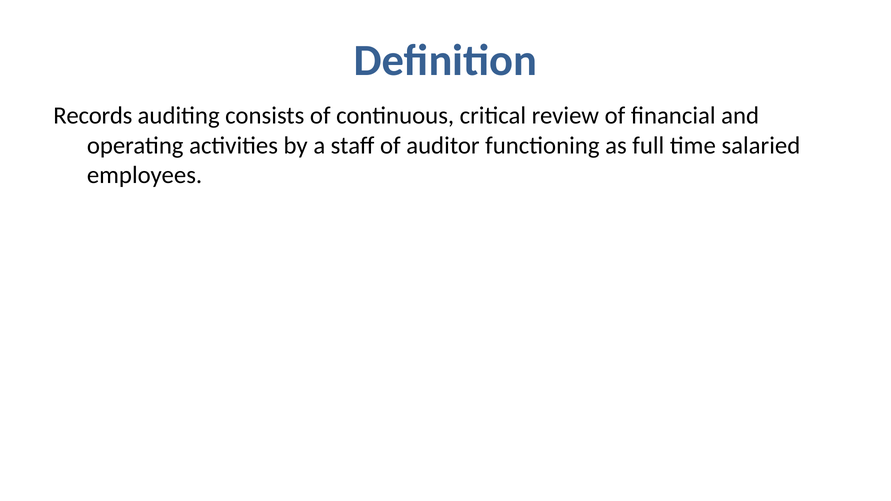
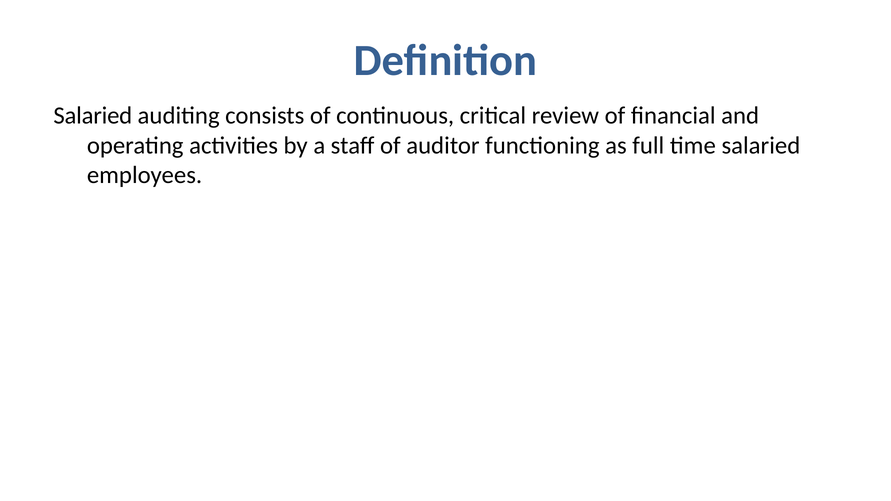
Records: Records -> Salaried (93, 116)
